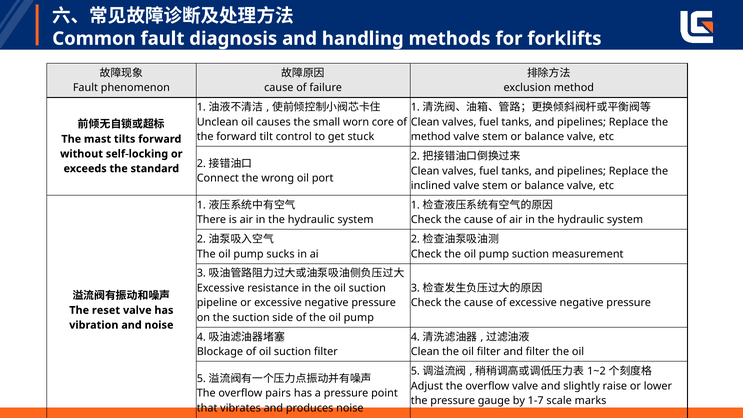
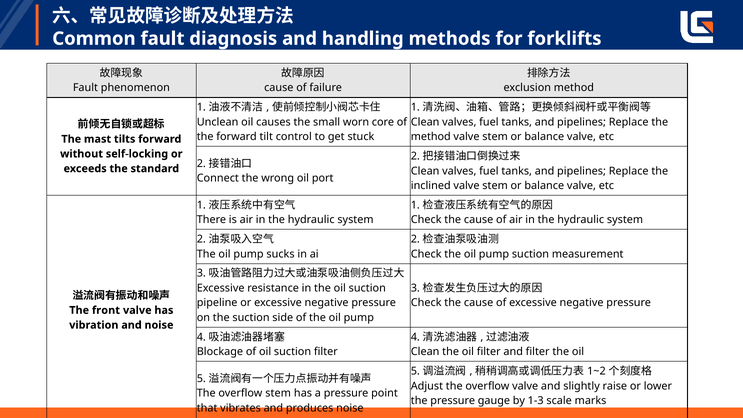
reset: reset -> front (106, 310)
overflow pairs: pairs -> stem (278, 393)
1-7: 1-7 -> 1-3 (536, 401)
